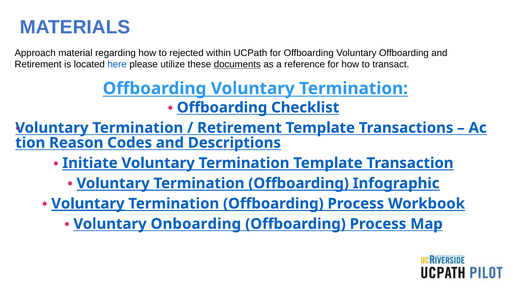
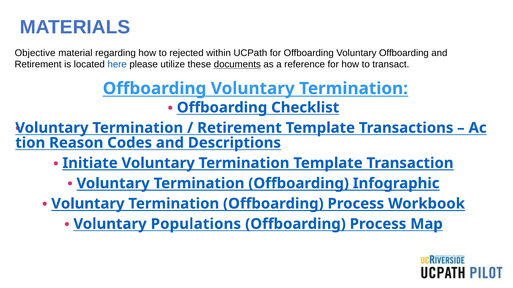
Approach: Approach -> Objective (35, 53)
Voluntary underline: present -> none (88, 204)
Onboarding: Onboarding -> Populations (196, 224)
